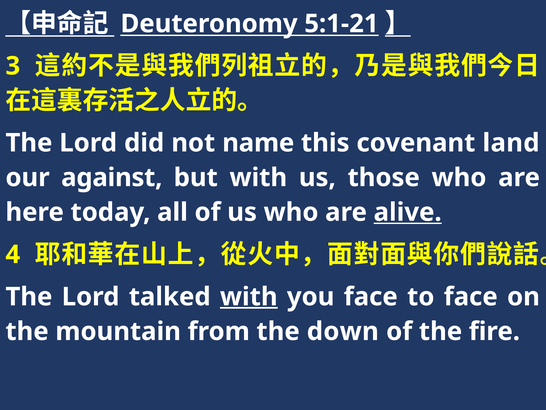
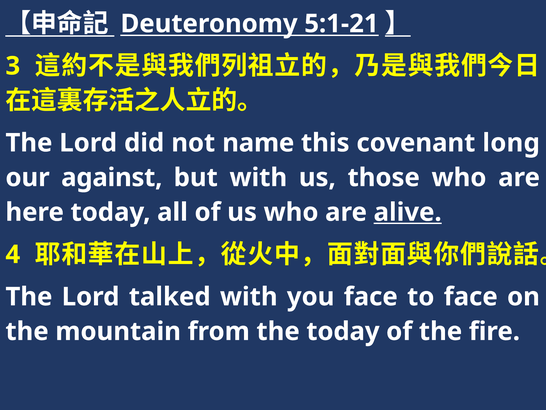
land: land -> long (511, 143)
with underline: present -> none (249, 296)
the down: down -> today (343, 331)
